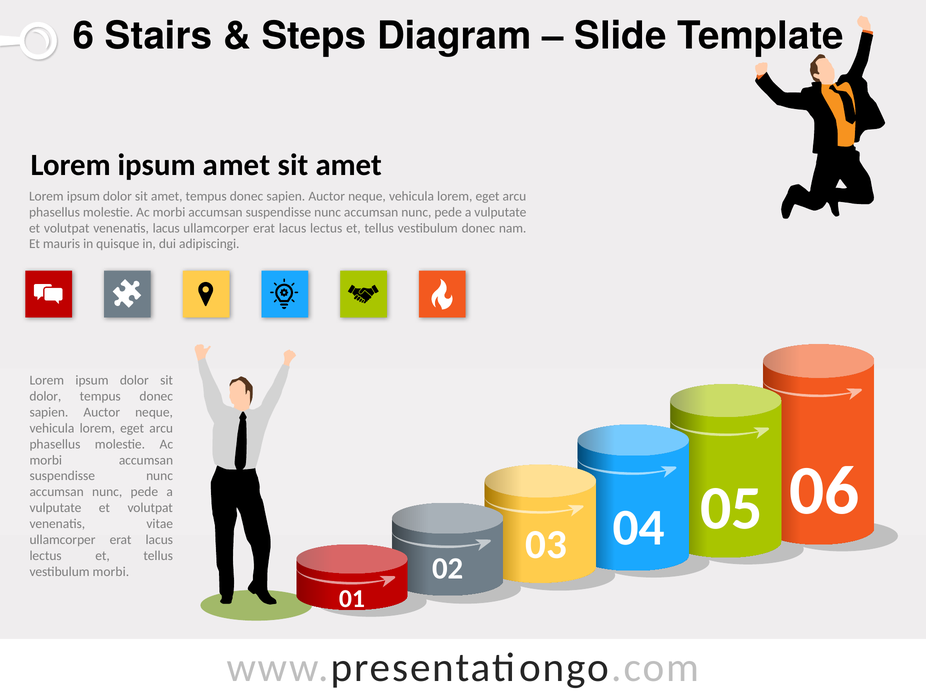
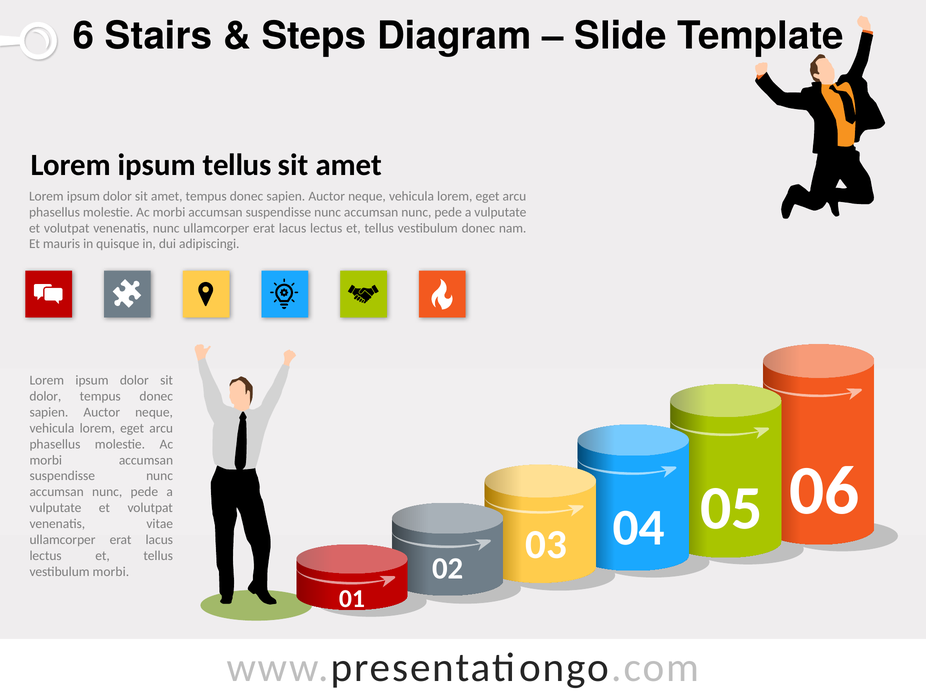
ipsum amet: amet -> tellus (237, 165)
venenatis lacus: lacus -> nunc (166, 228)
